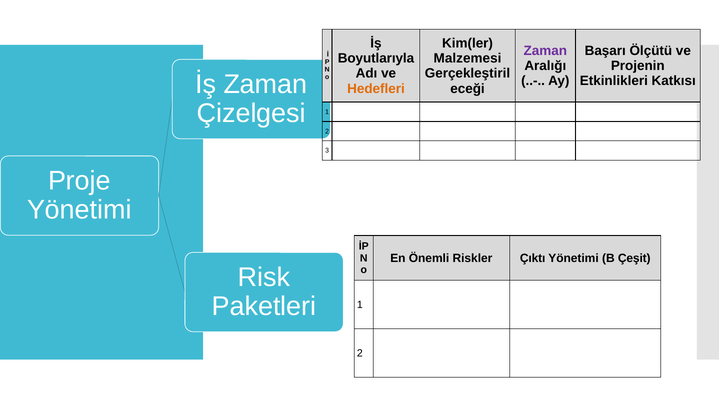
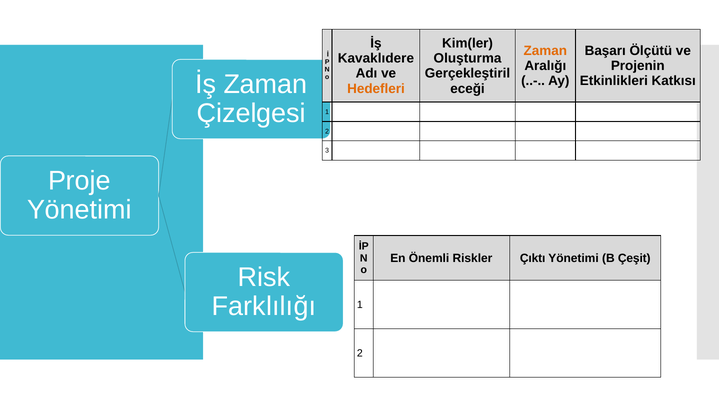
Zaman colour: purple -> orange (545, 51)
Boyutlarıyla: Boyutlarıyla -> Kavaklıdere (376, 58)
Malzemesi: Malzemesi -> Oluşturma (468, 58)
Paketleri: Paketleri -> Farklılığı (264, 306)
